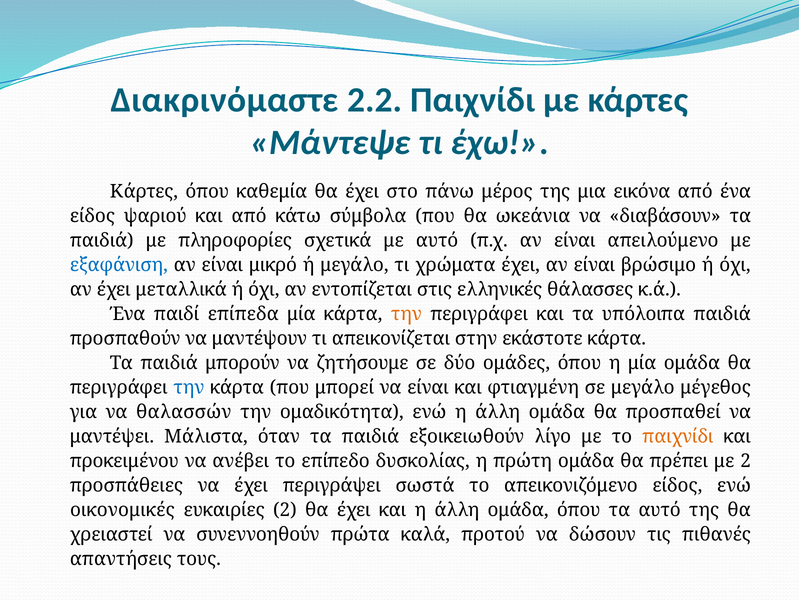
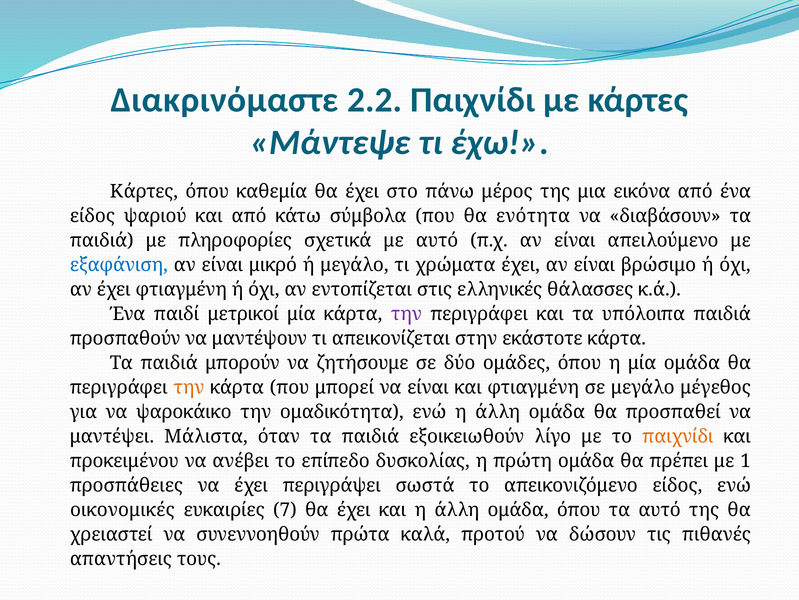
ωκεάνια: ωκεάνια -> ενότητα (533, 216)
έχει μεταλλικά: μεταλλικά -> φτιαγμένη (181, 289)
επίπεδα: επίπεδα -> μετρικοί (243, 314)
την colour: orange -> purple (406, 314)
την colour: blue -> orange (189, 387)
θαλασσών: θαλασσών -> ψαροκάικο (184, 411)
με 2: 2 -> 1 (746, 460)
ευκαιρίες 2: 2 -> 7 (285, 509)
